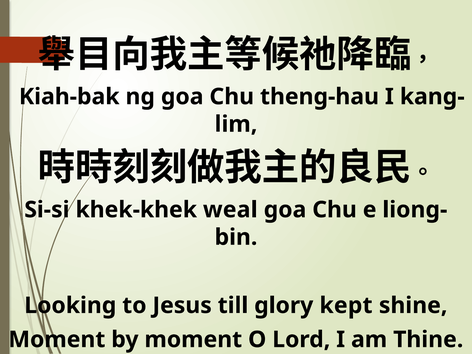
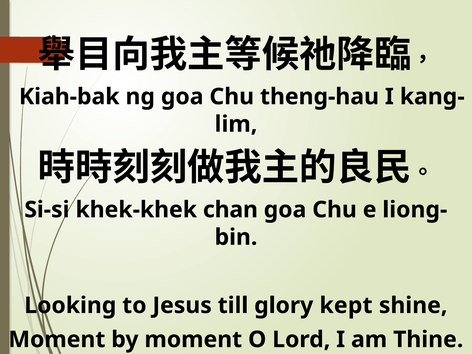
weal: weal -> chan (230, 210)
